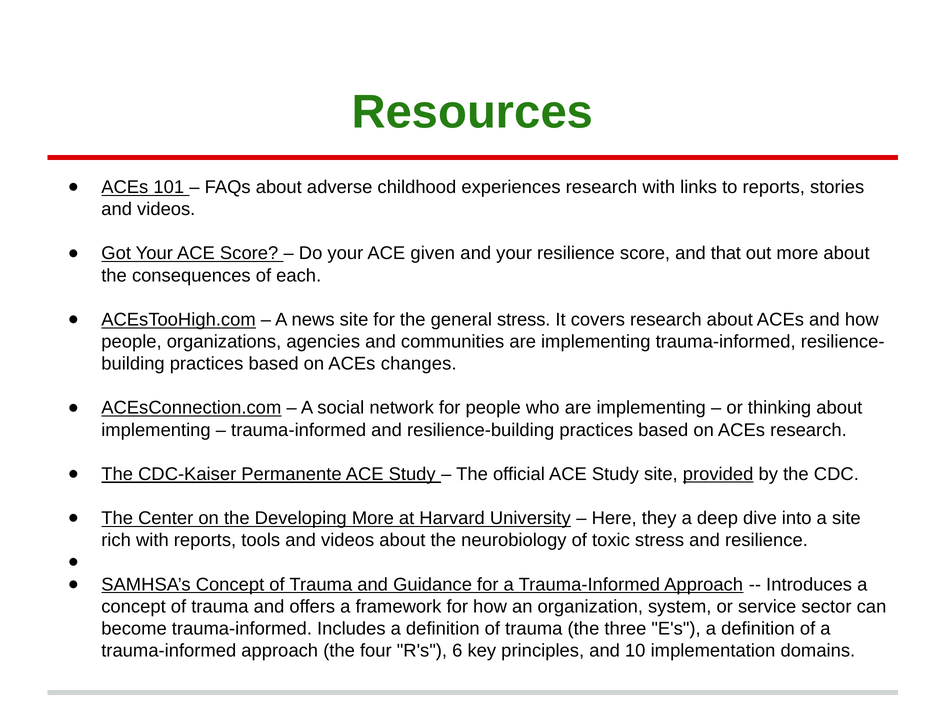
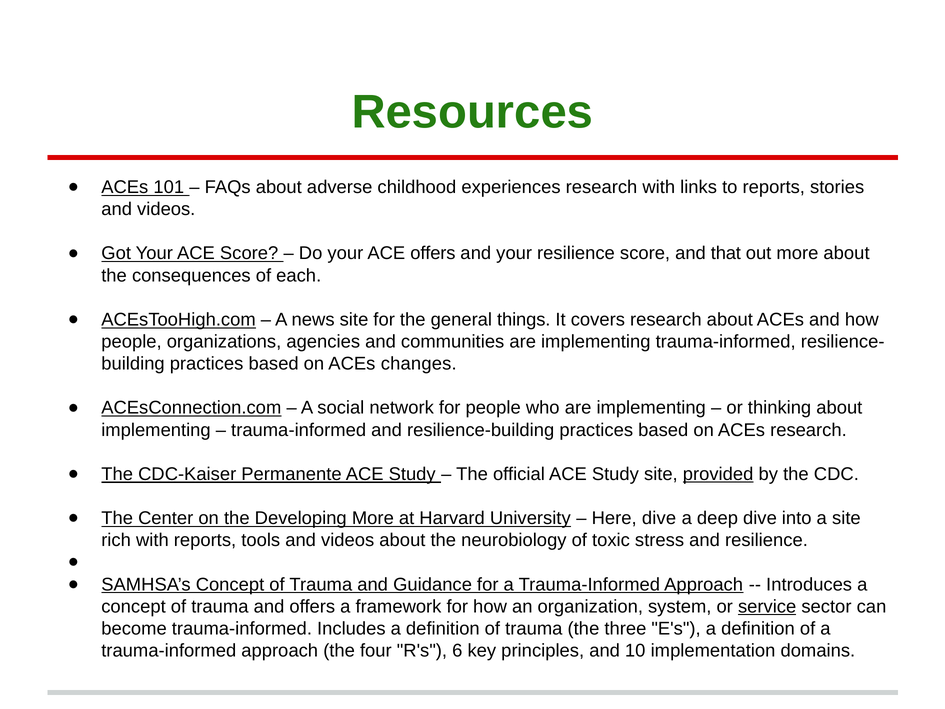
ACE given: given -> offers (433, 253)
general stress: stress -> things (524, 320)
Here they: they -> dive (659, 518)
service underline: none -> present (767, 606)
